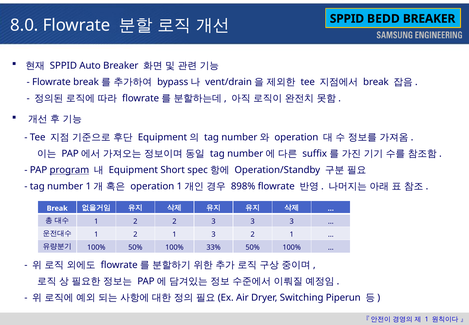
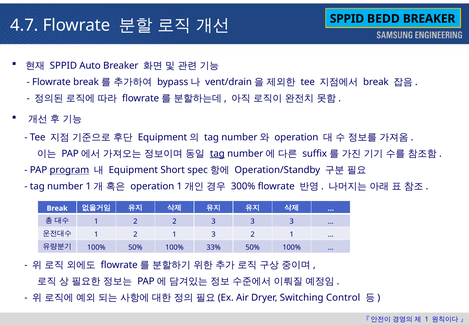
8.0: 8.0 -> 4.7 (24, 25)
tag underline: none -> present (217, 153)
898%: 898% -> 300% (243, 186)
Piperun: Piperun -> Control (343, 297)
